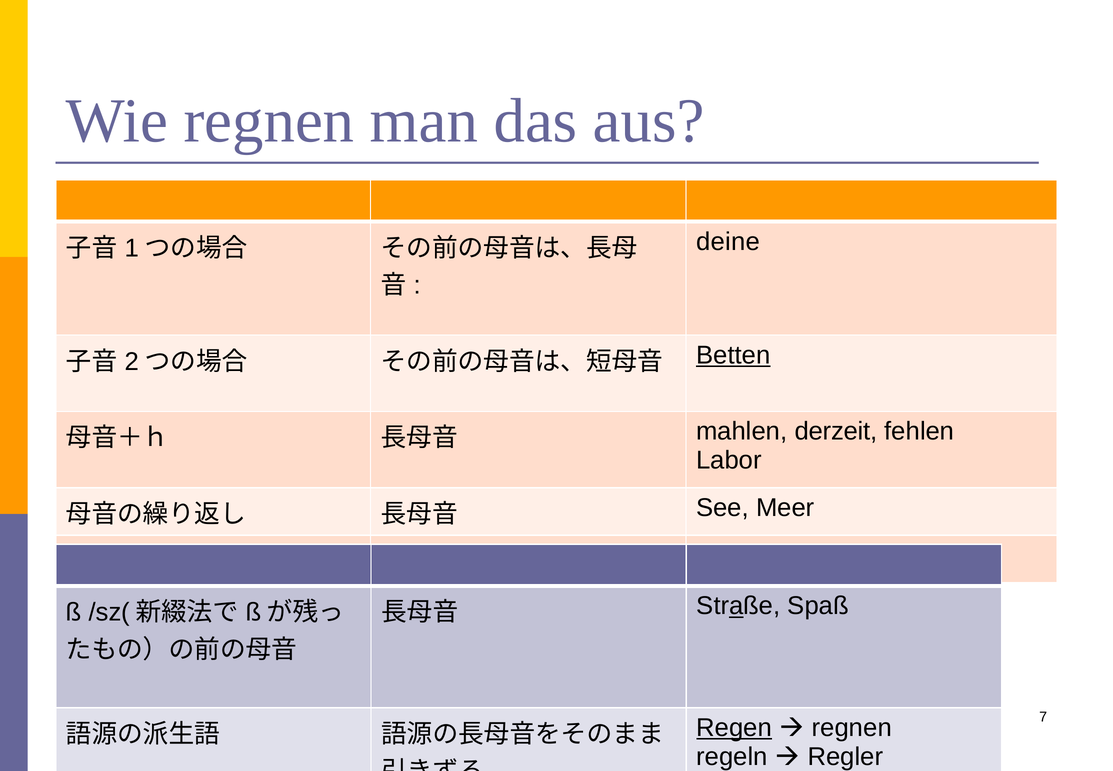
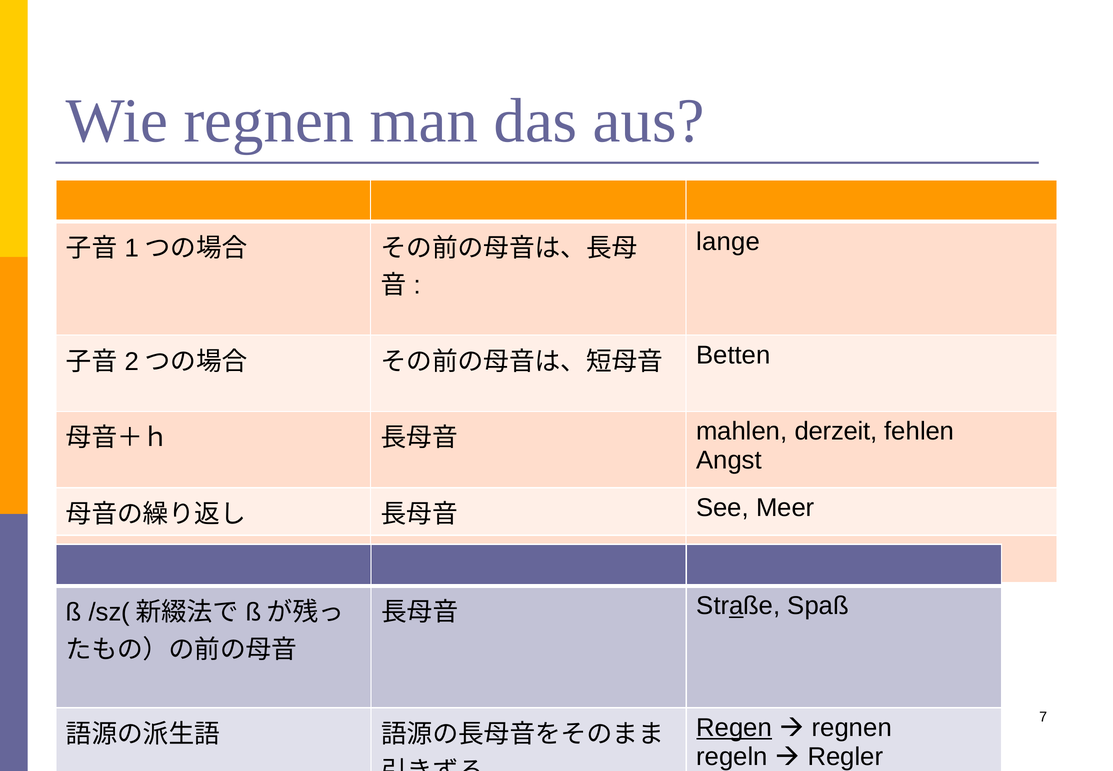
deine: deine -> lange (728, 241)
Betten underline: present -> none (733, 355)
Labor: Labor -> Angst (729, 460)
